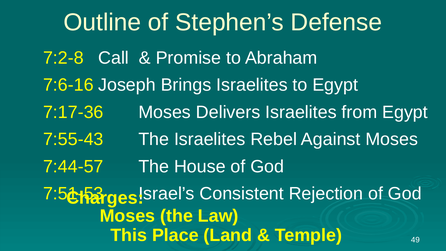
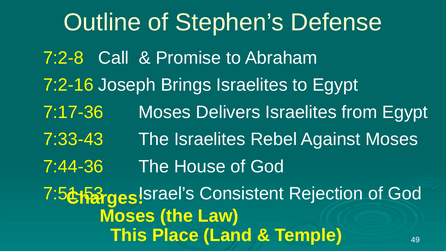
7:6-16: 7:6-16 -> 7:2-16 (68, 85)
7:55-43: 7:55-43 -> 7:33-43 (73, 139)
7:44-57: 7:44-57 -> 7:44-36 (73, 166)
